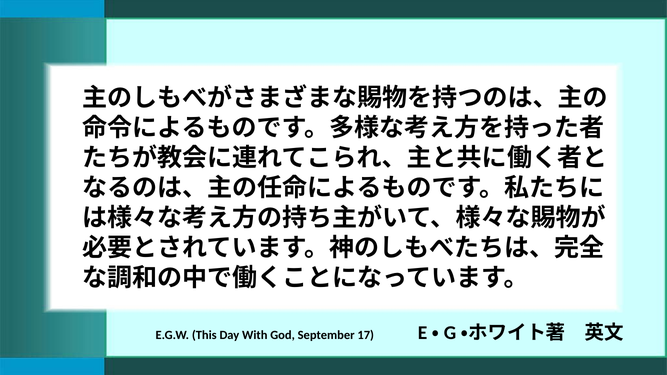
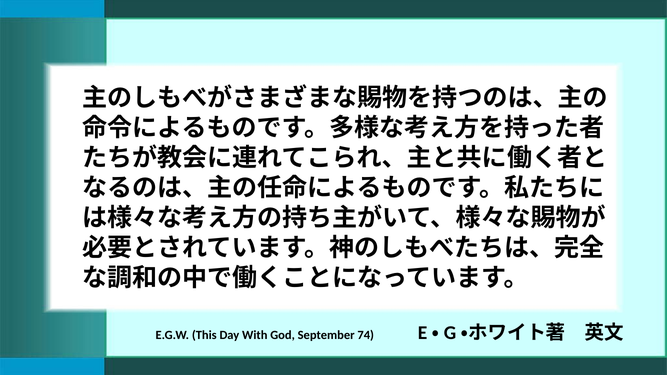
17: 17 -> 74 (366, 335)
